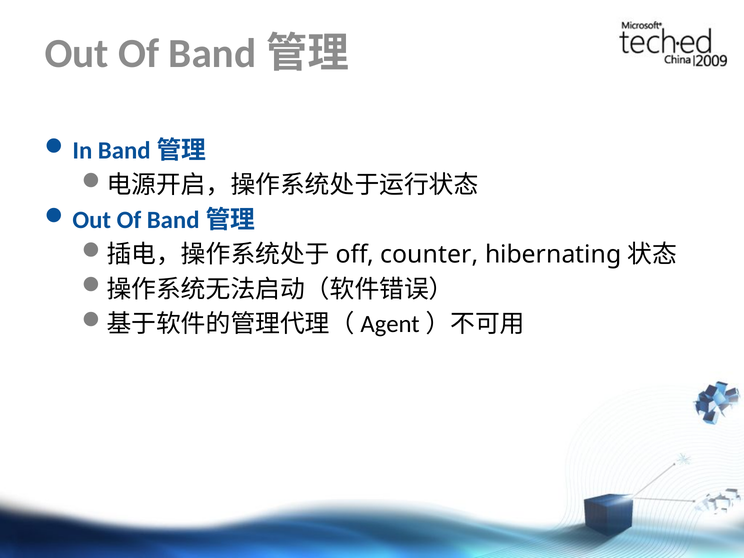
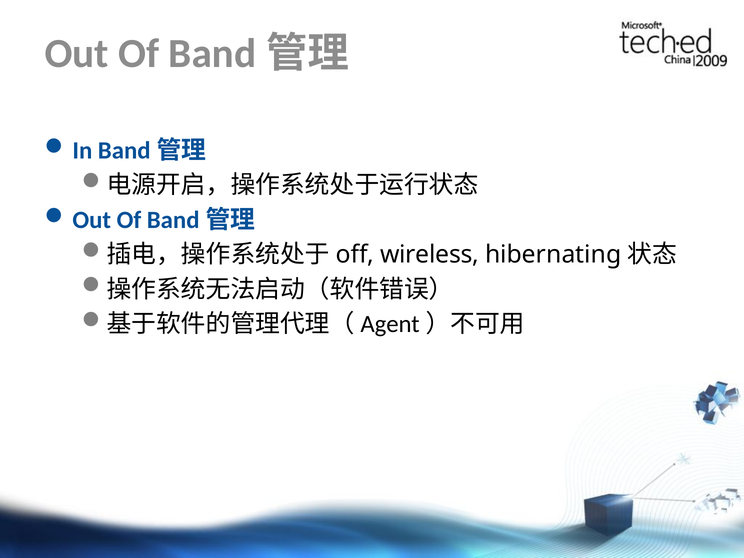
counter: counter -> wireless (430, 255)
